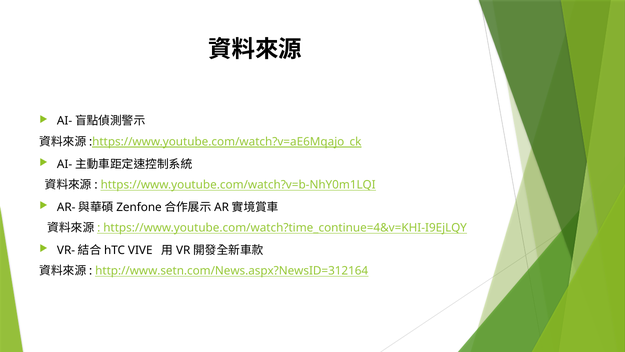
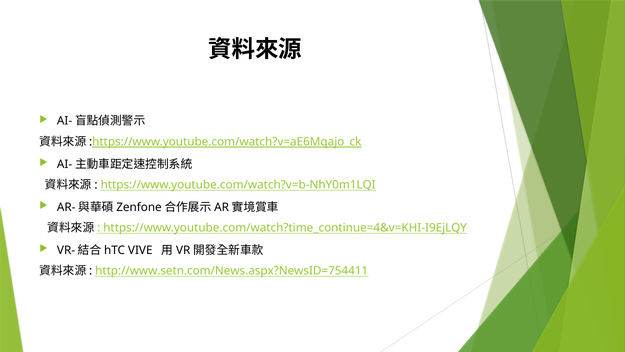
http://www.setn.com/News.aspx?NewsID=312164: http://www.setn.com/News.aspx?NewsID=312164 -> http://www.setn.com/News.aspx?NewsID=754411 (232, 271)
